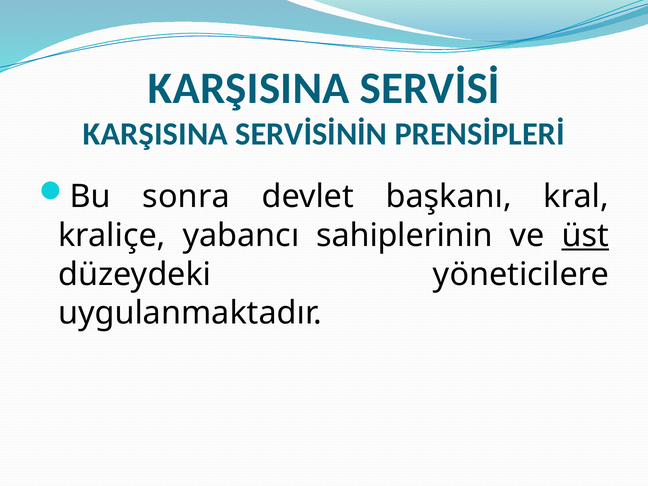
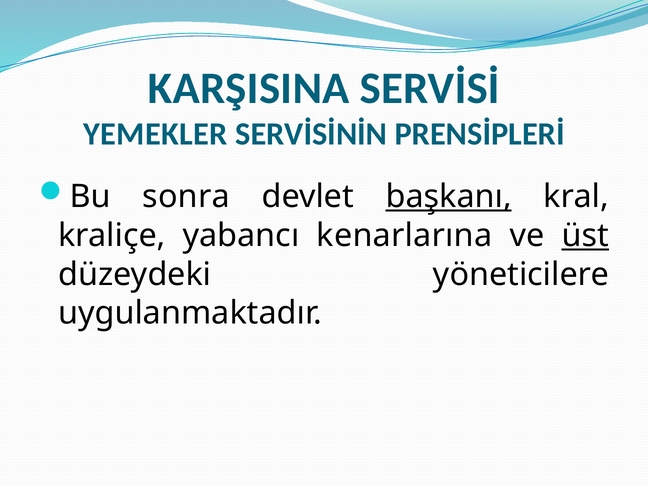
KARŞISINA: KARŞISINA -> YEMEKLER (155, 134)
başkanı underline: none -> present (449, 197)
sahiplerinin: sahiplerinin -> kenarlarına (404, 235)
